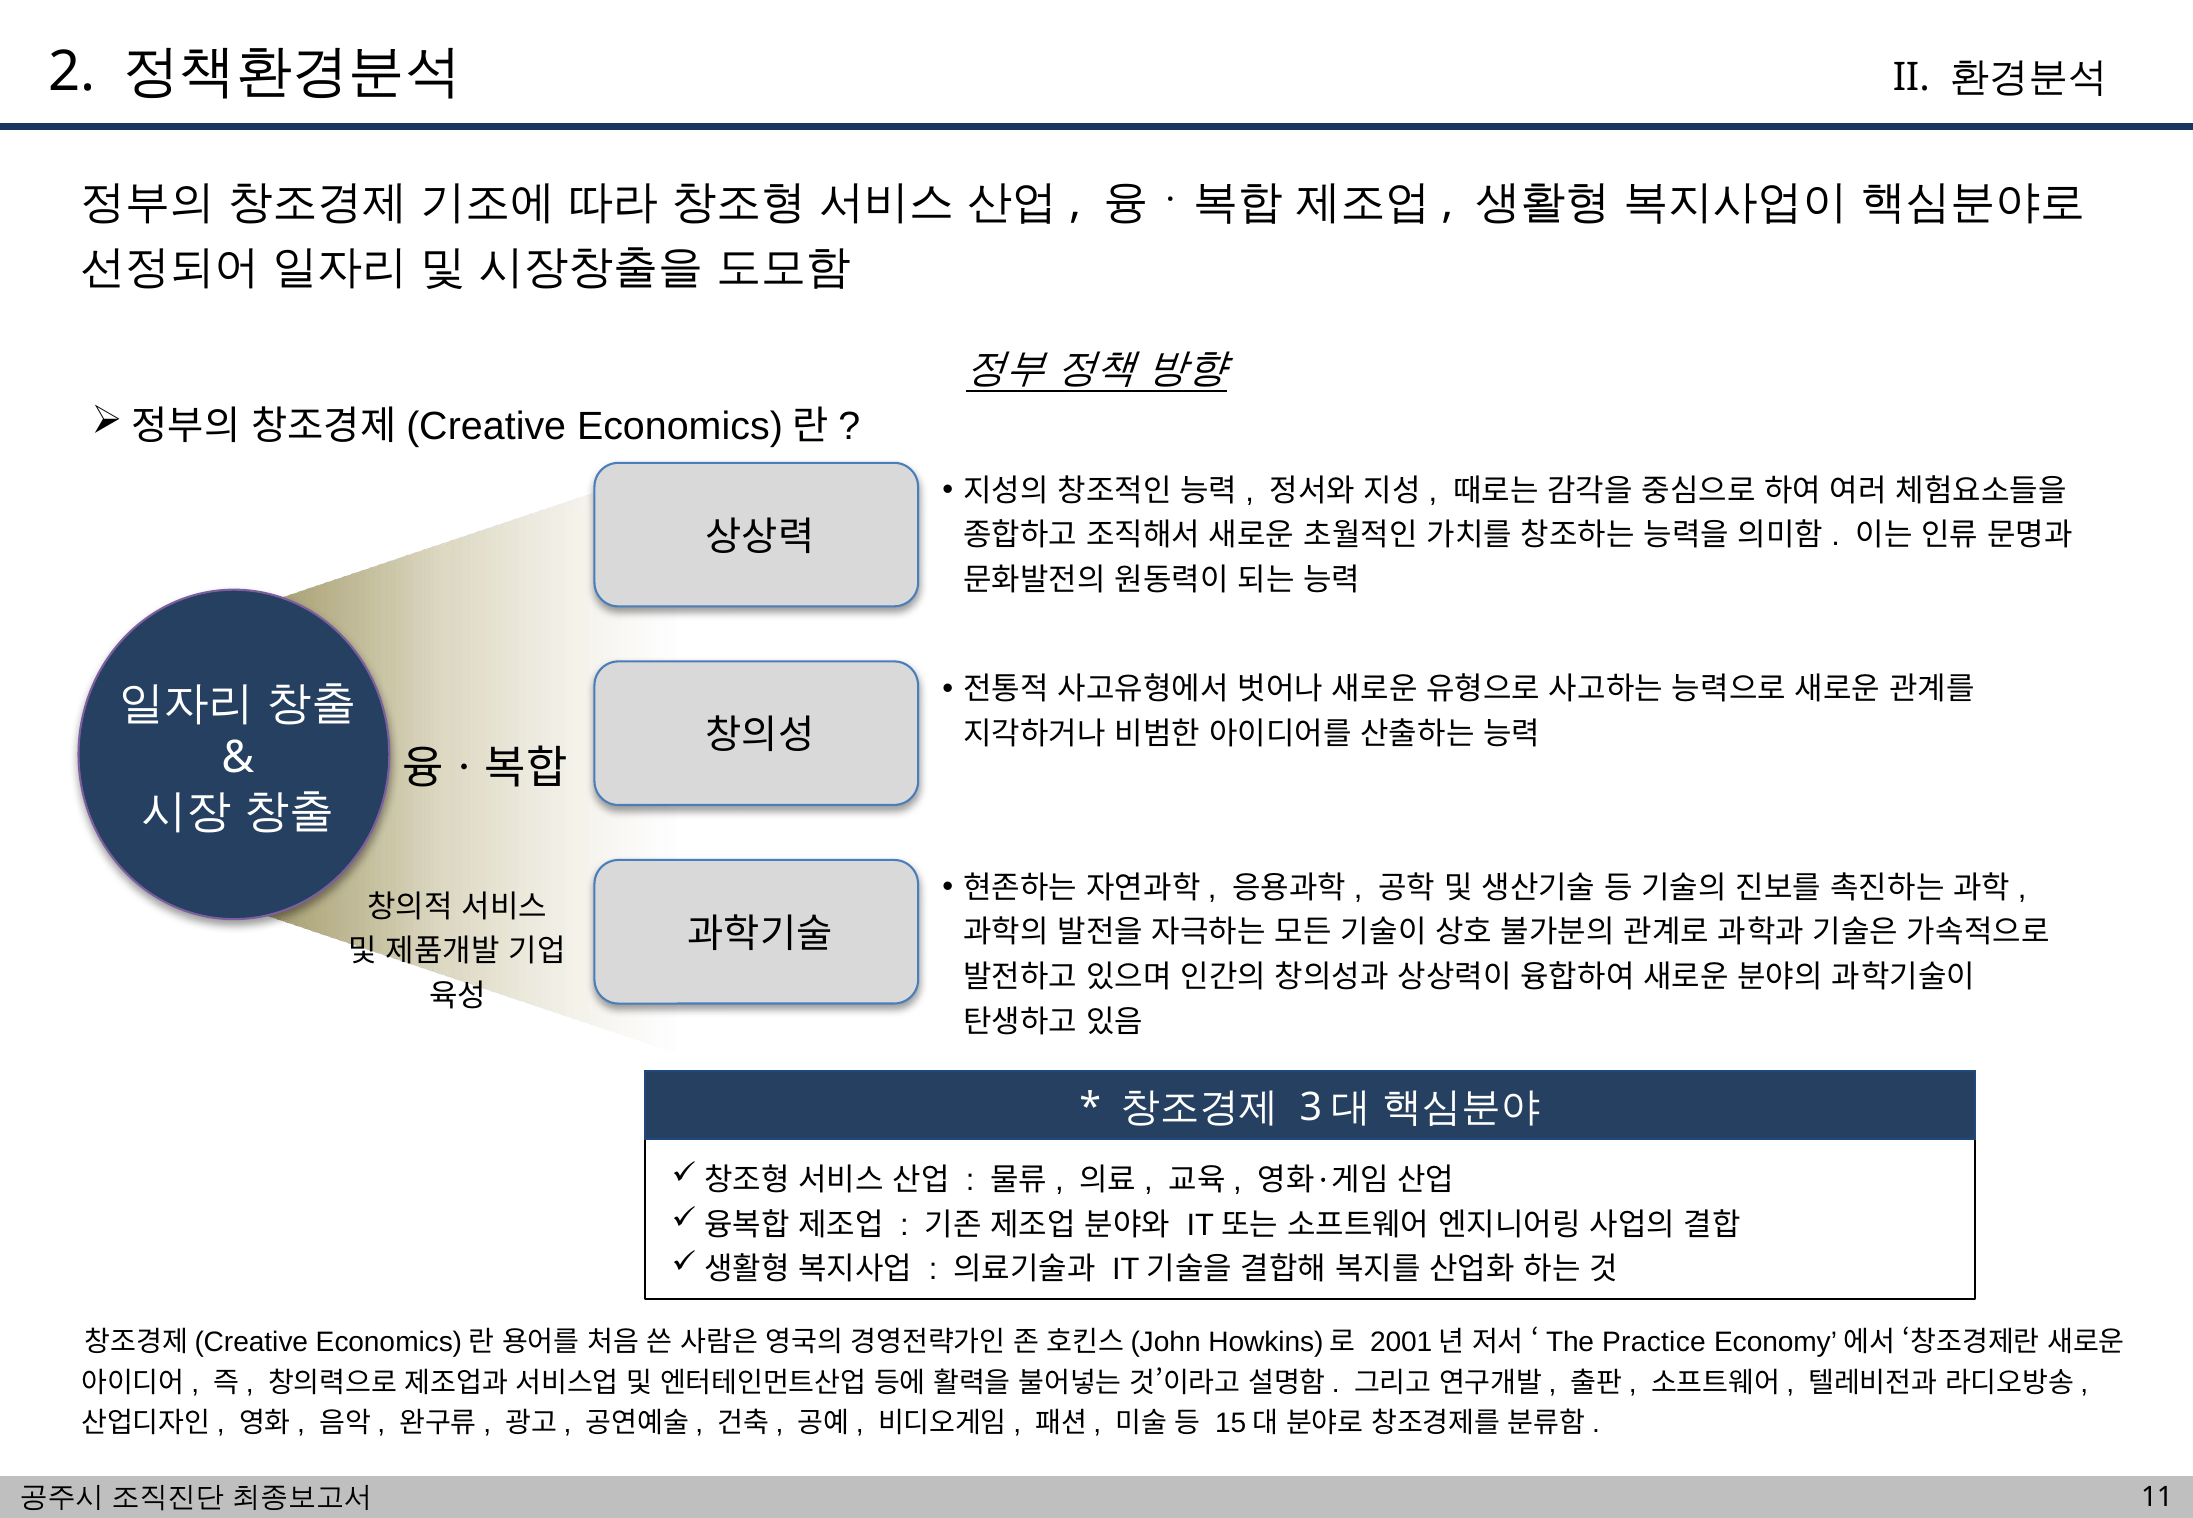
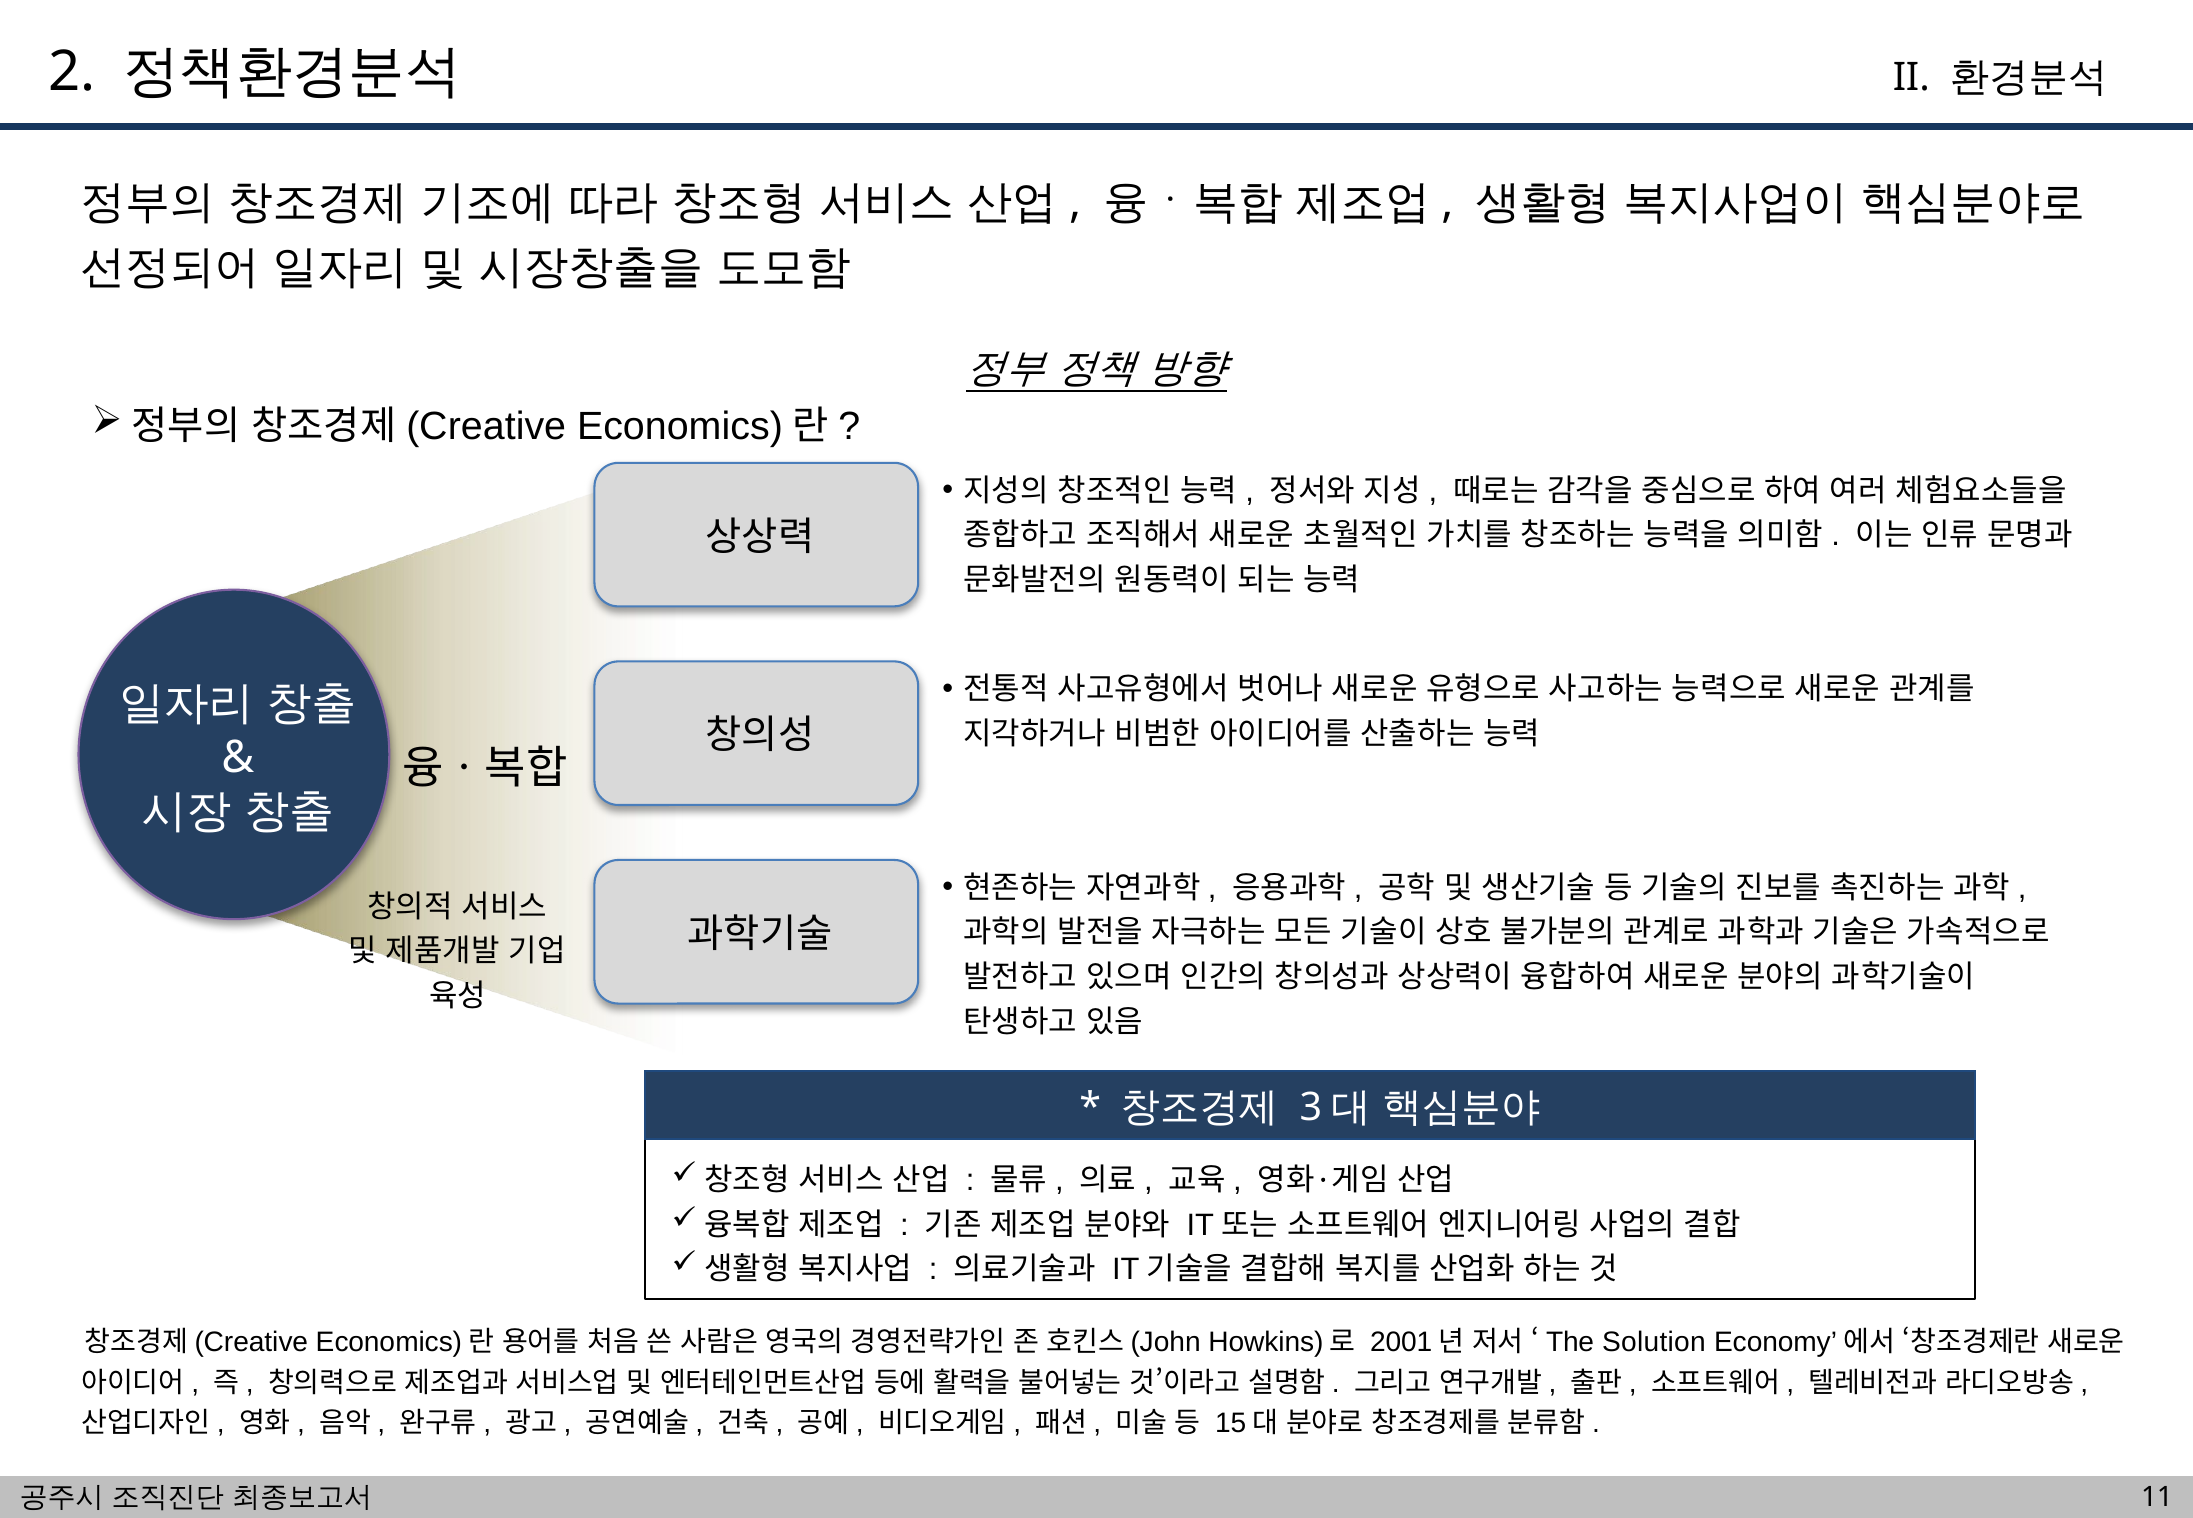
Practice: Practice -> Solution (1654, 1343)
